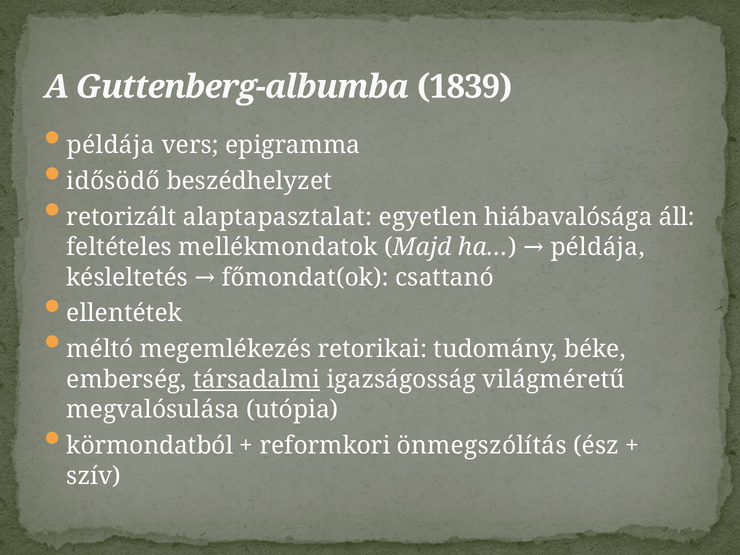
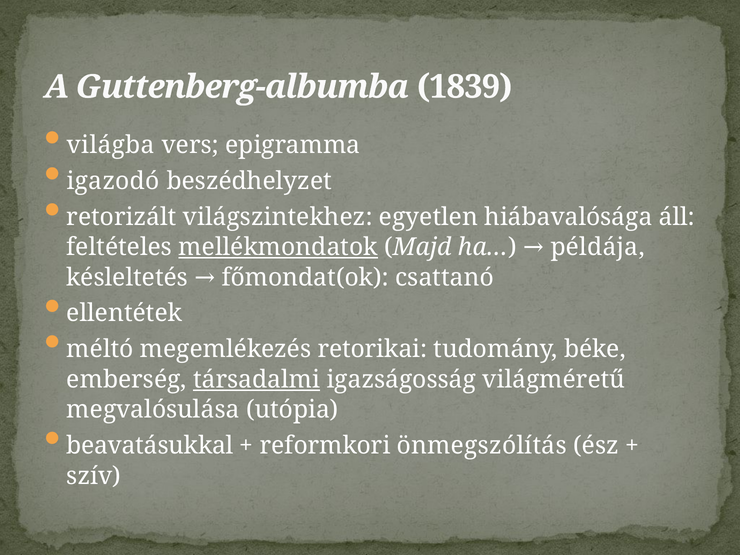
példája: példája -> világba (111, 145)
idősödő: idősödő -> igazodó (113, 181)
alaptapasztalat: alaptapasztalat -> világszintekhez (278, 217)
mellékmondatok underline: none -> present (278, 247)
körmondatból: körmondatból -> beavatásukkal (150, 446)
